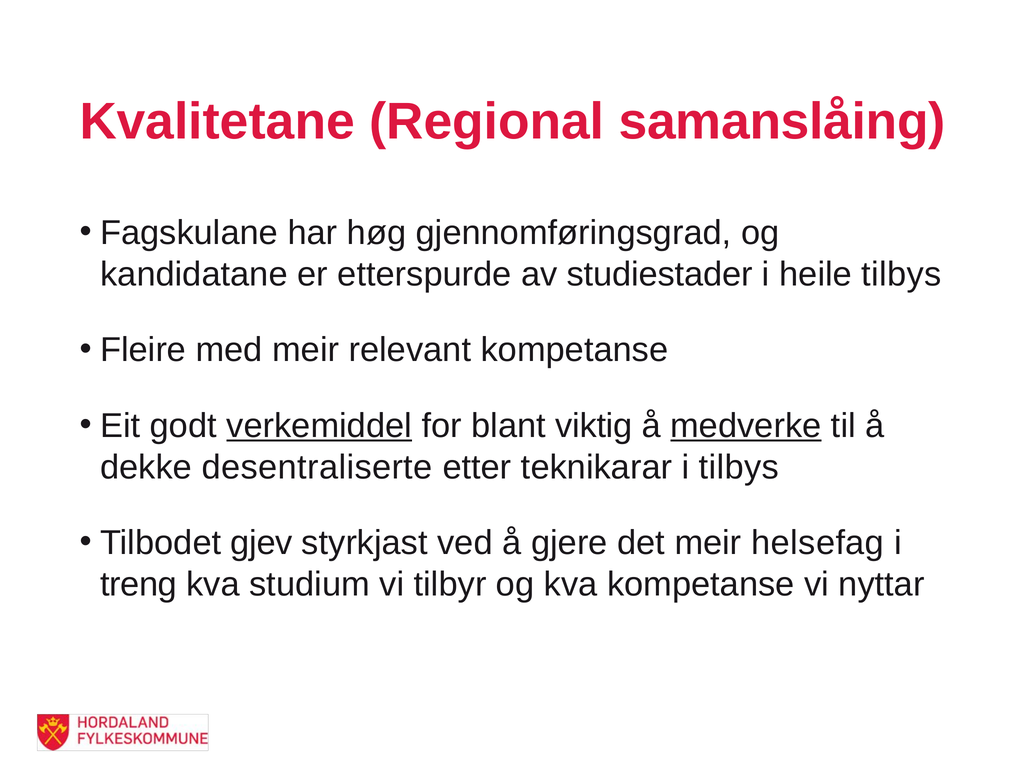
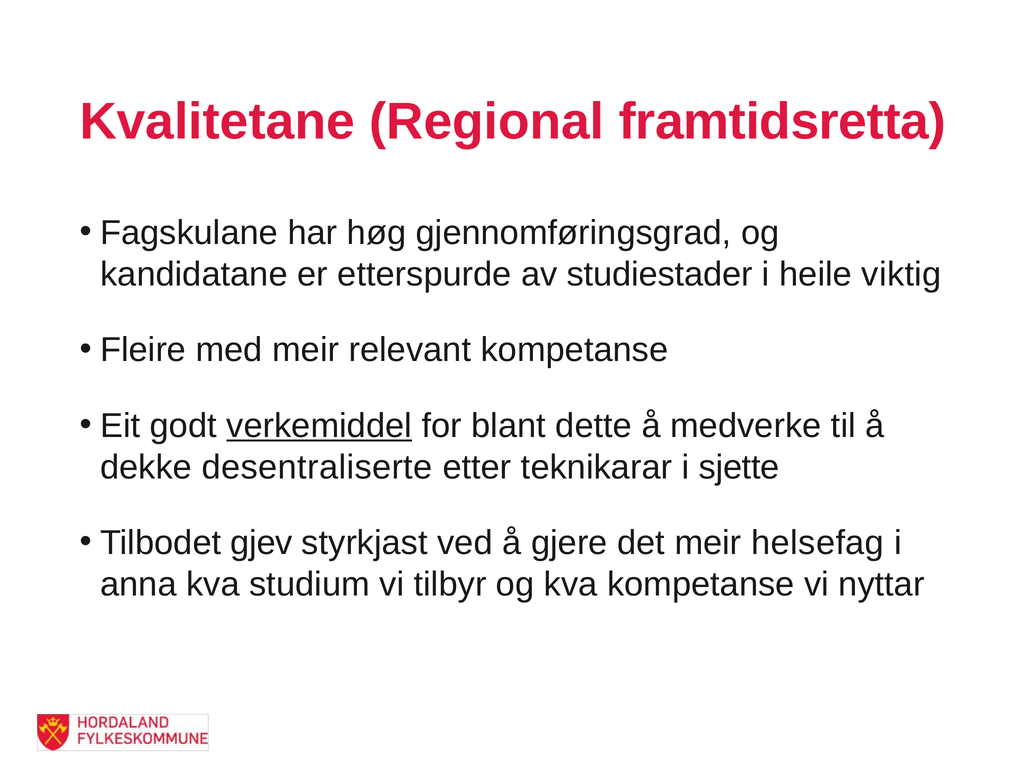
samanslåing: samanslåing -> framtidsretta (782, 122)
heile tilbys: tilbys -> viktig (902, 274)
viktig: viktig -> dette (594, 426)
medverke underline: present -> none (746, 426)
i tilbys: tilbys -> sjette (739, 467)
treng: treng -> anna (138, 584)
